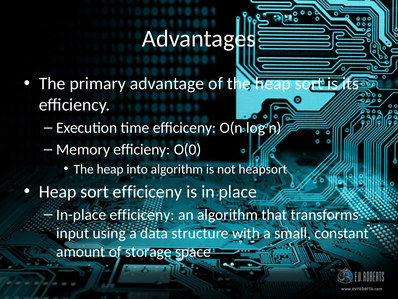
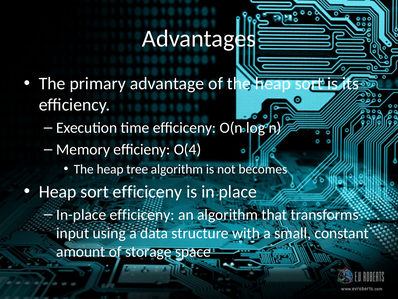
O(0: O(0 -> O(4 (187, 149)
into: into -> tree (137, 169)
heapsort: heapsort -> becomes (263, 169)
